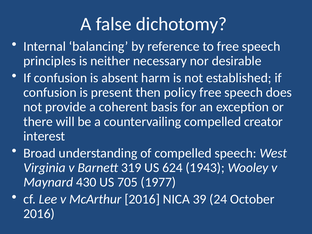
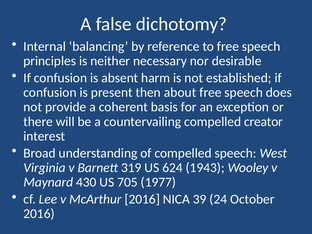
policy: policy -> about (180, 93)
